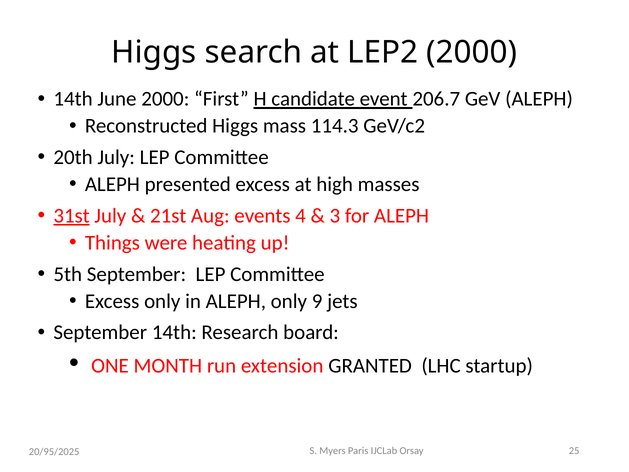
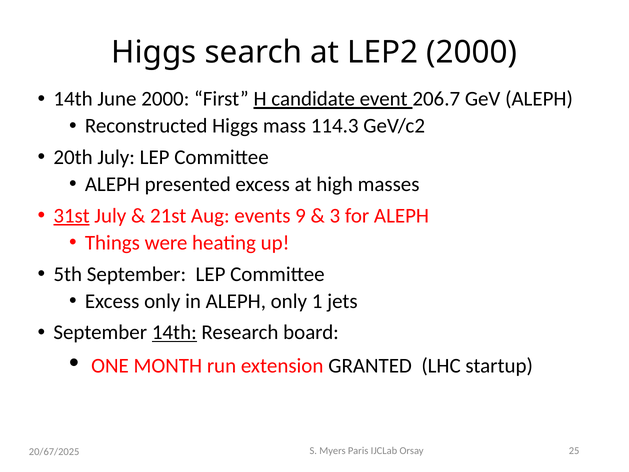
4: 4 -> 9 (300, 216)
9: 9 -> 1 (317, 301)
14th underline: none -> present (174, 332)
20/95/2025: 20/95/2025 -> 20/67/2025 (54, 451)
